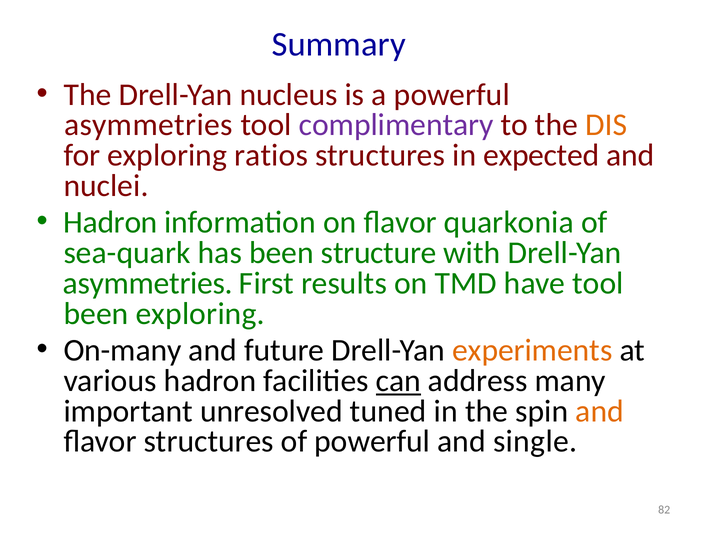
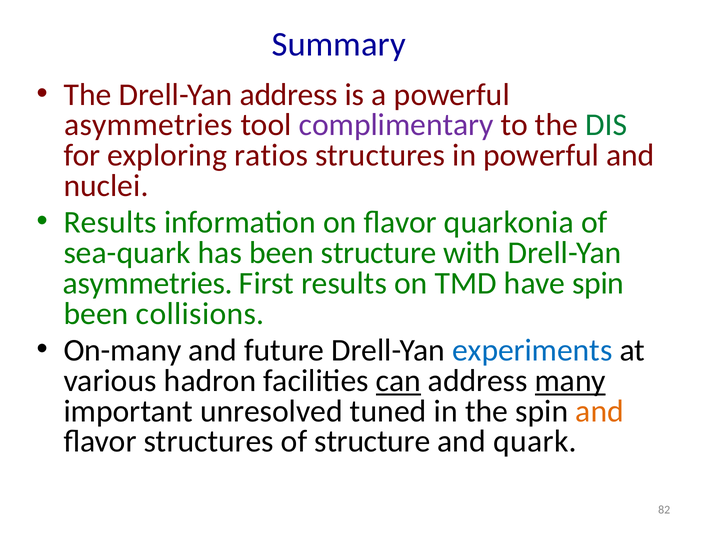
Drell-Yan nucleus: nucleus -> address (289, 95)
DIS colour: orange -> green (606, 125)
in expected: expected -> powerful (541, 156)
Hadron: Hadron -> Results (110, 223)
have tool: tool -> spin (598, 284)
been exploring: exploring -> collisions (200, 314)
experiments colour: orange -> blue (532, 351)
many underline: none -> present (570, 381)
of powerful: powerful -> structure (372, 442)
single: single -> quark (535, 442)
